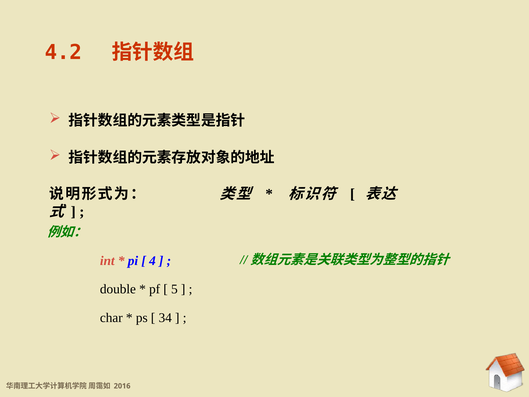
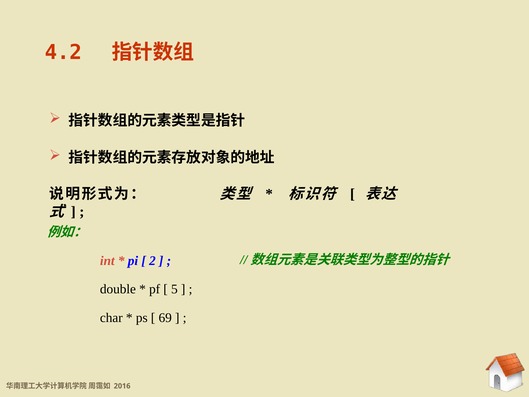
4: 4 -> 2 (152, 261)
34: 34 -> 69 (165, 318)
